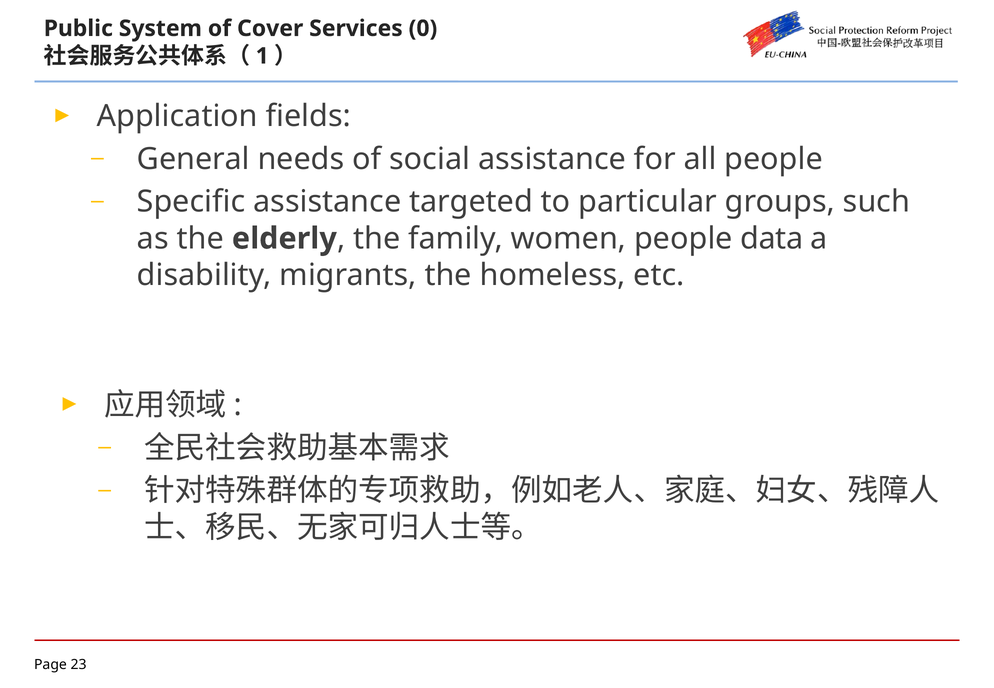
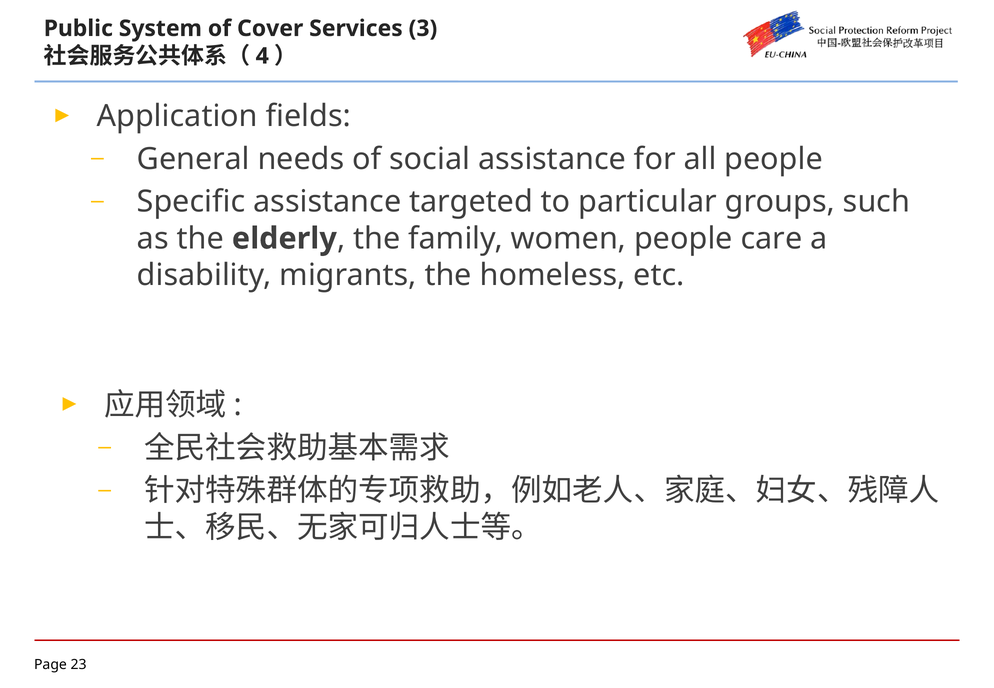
0: 0 -> 3 (423, 28)
1: 1 -> 4 (262, 56)
data: data -> care (771, 239)
